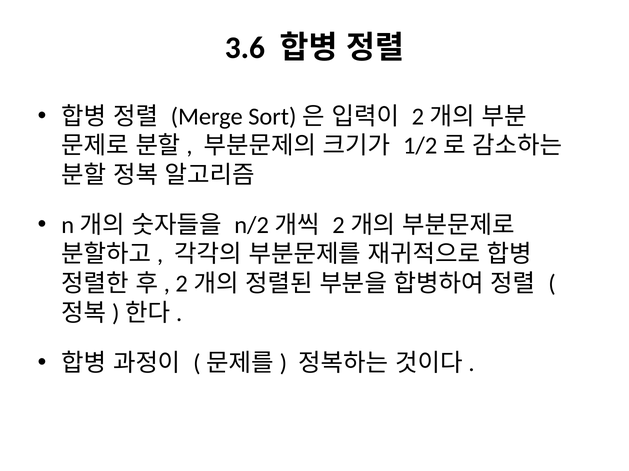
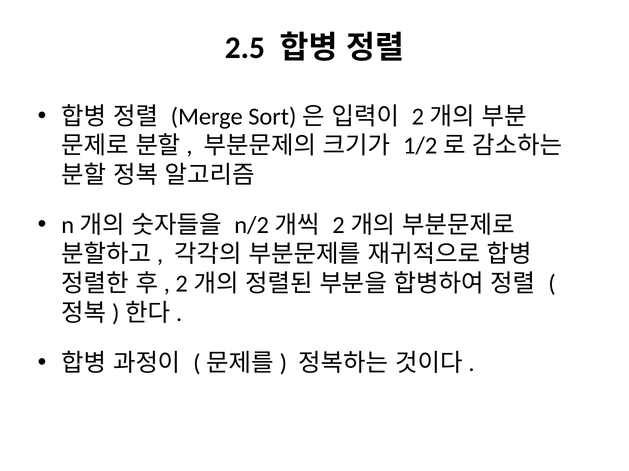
3.6: 3.6 -> 2.5 (245, 48)
